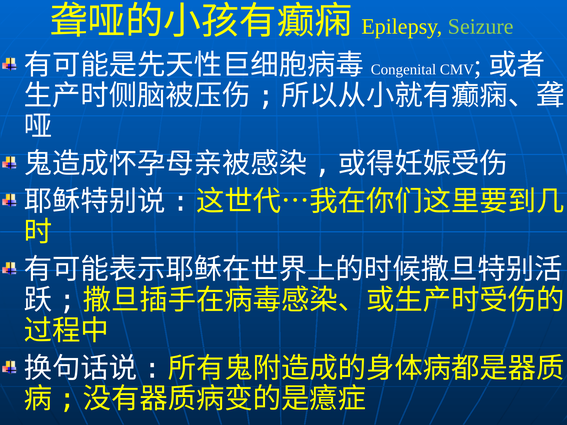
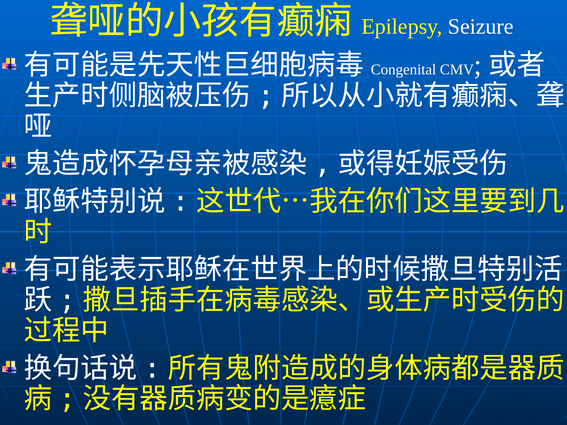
Seizure colour: light green -> white (481, 27)
